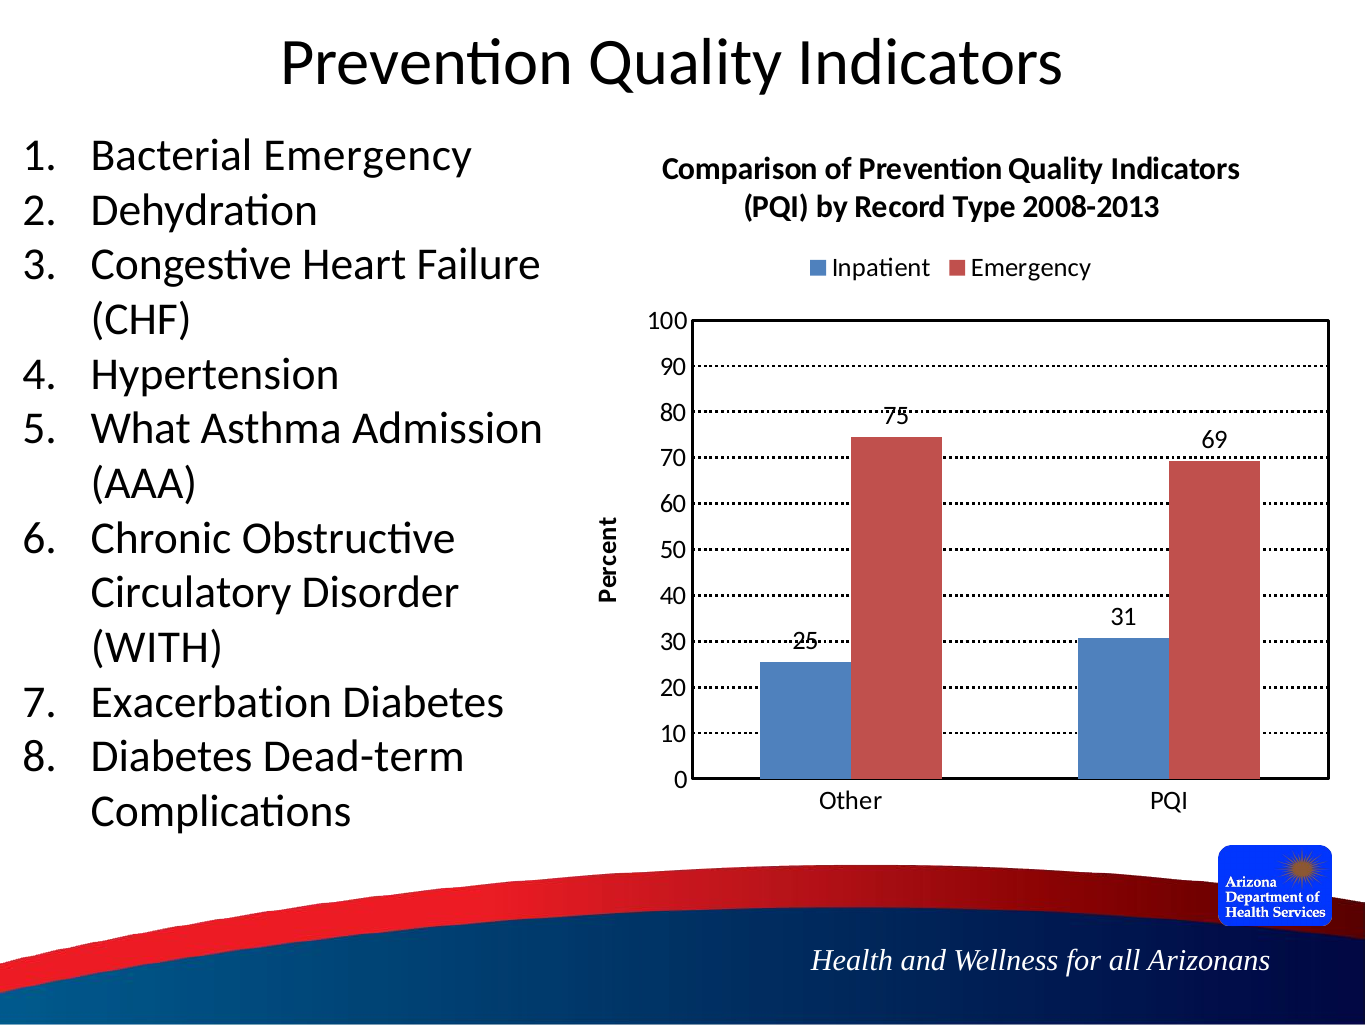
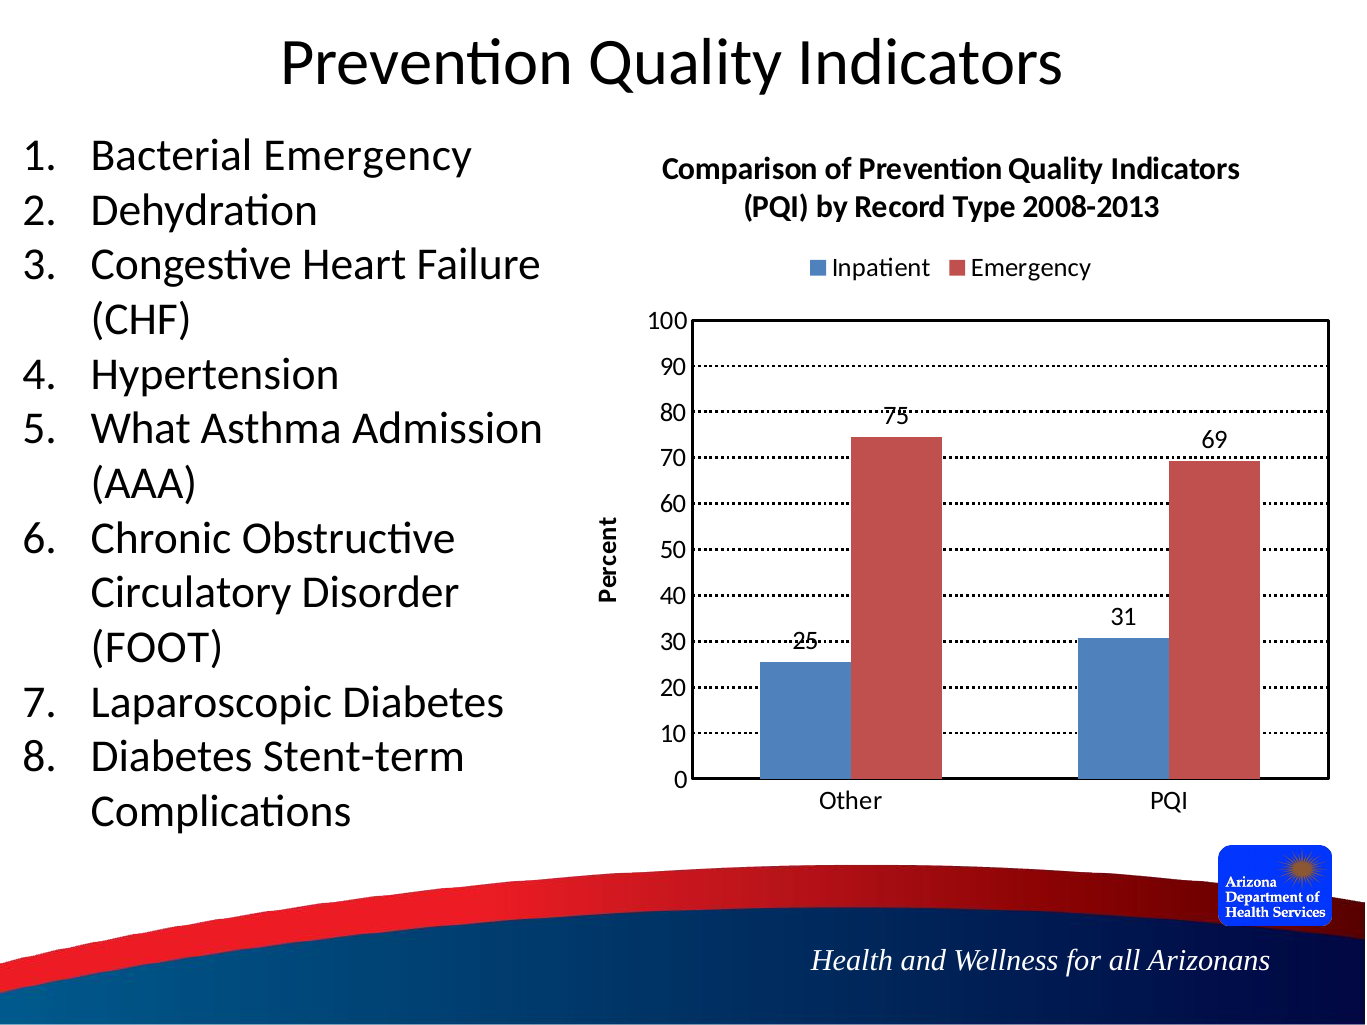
WITH: WITH -> FOOT (157, 648)
Exacerbation: Exacerbation -> Laparoscopic (211, 702)
Dead-term: Dead-term -> Stent-term (364, 757)
